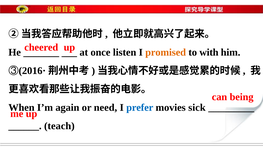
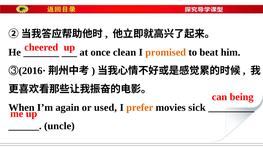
listen: listen -> clean (125, 52)
with: with -> beat (209, 52)
need: need -> used (105, 108)
prefer colour: blue -> orange (140, 108)
teach: teach -> uncle (59, 126)
